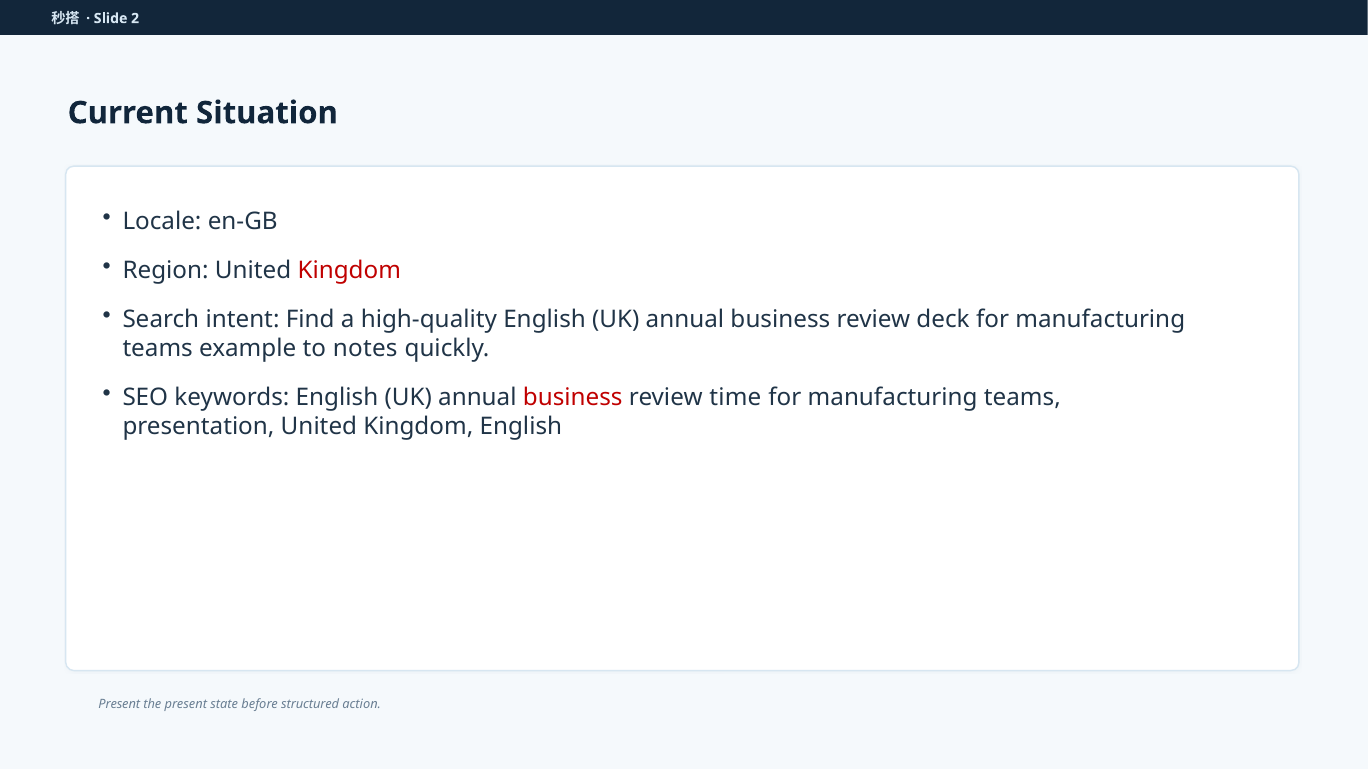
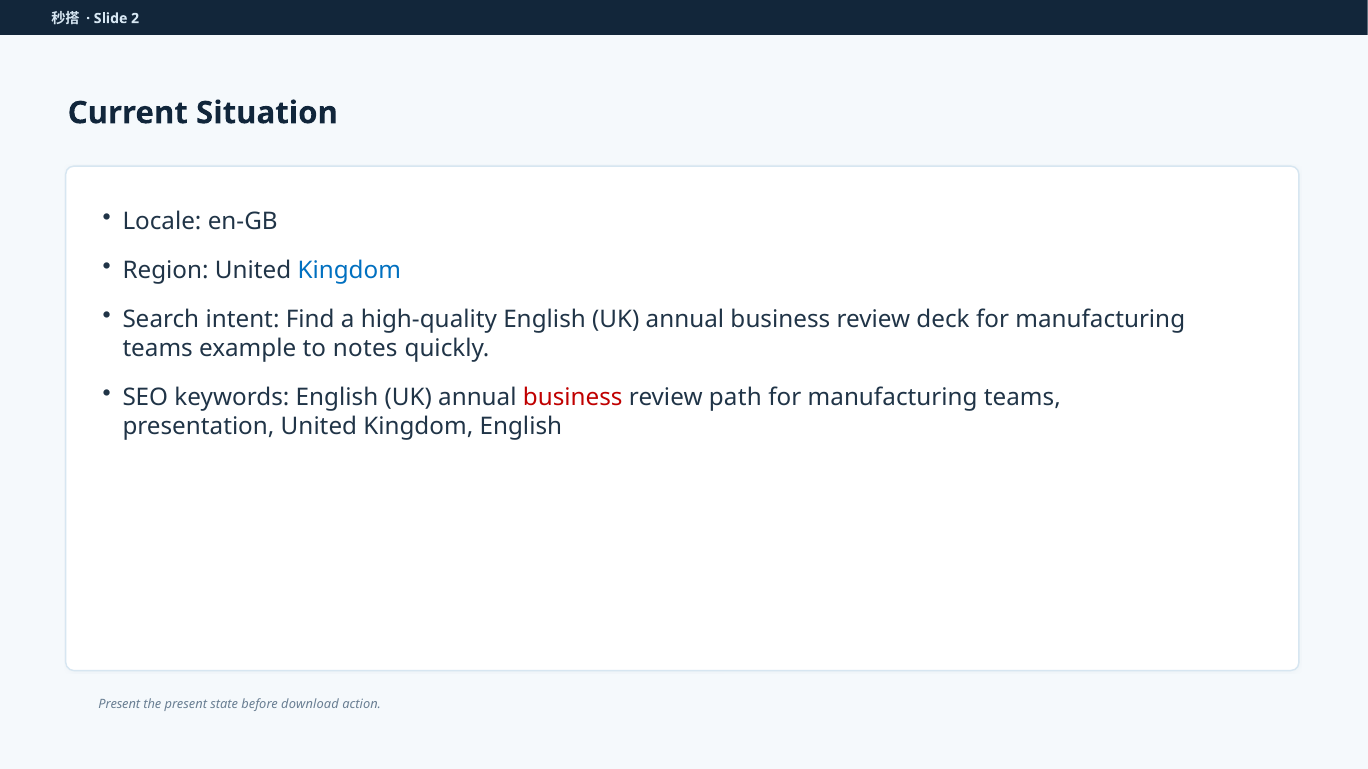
Kingdom colour: red -> blue (349, 270)
time: time -> path (735, 398)
structured: structured -> download (310, 705)
